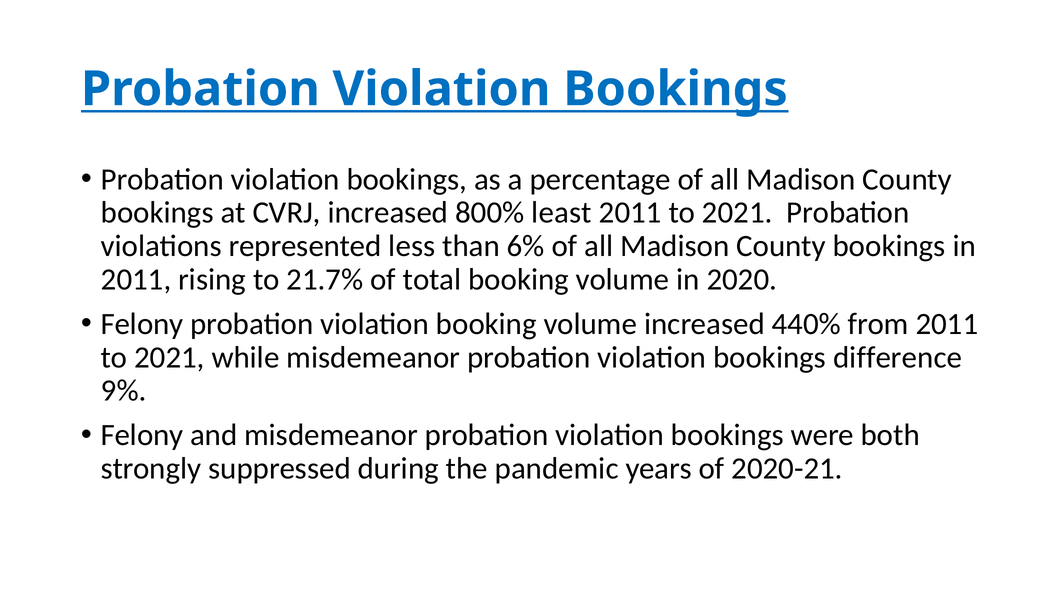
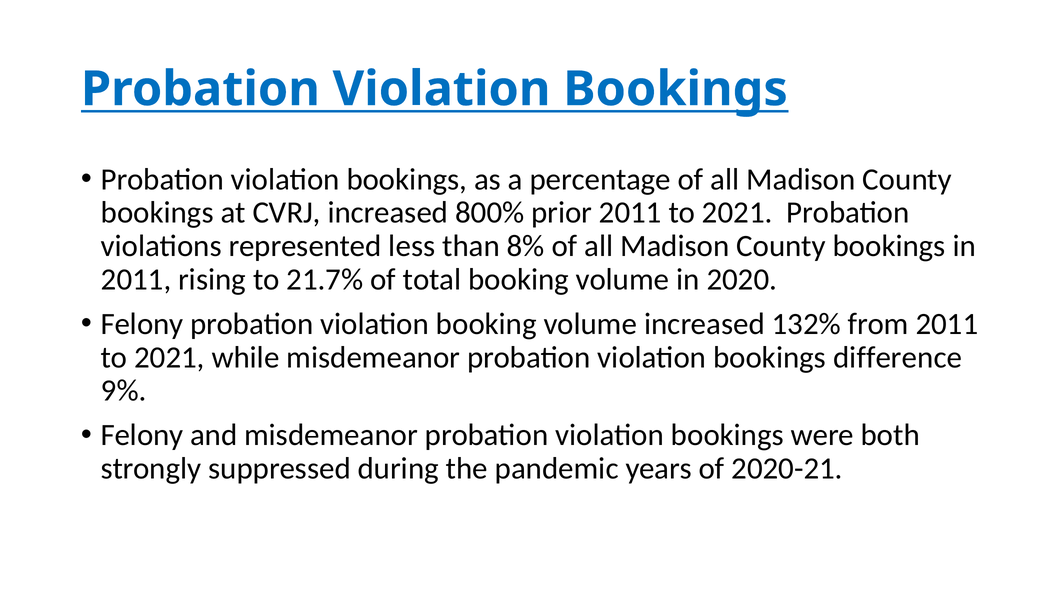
least: least -> prior (562, 213)
6%: 6% -> 8% (526, 246)
440%: 440% -> 132% (806, 324)
